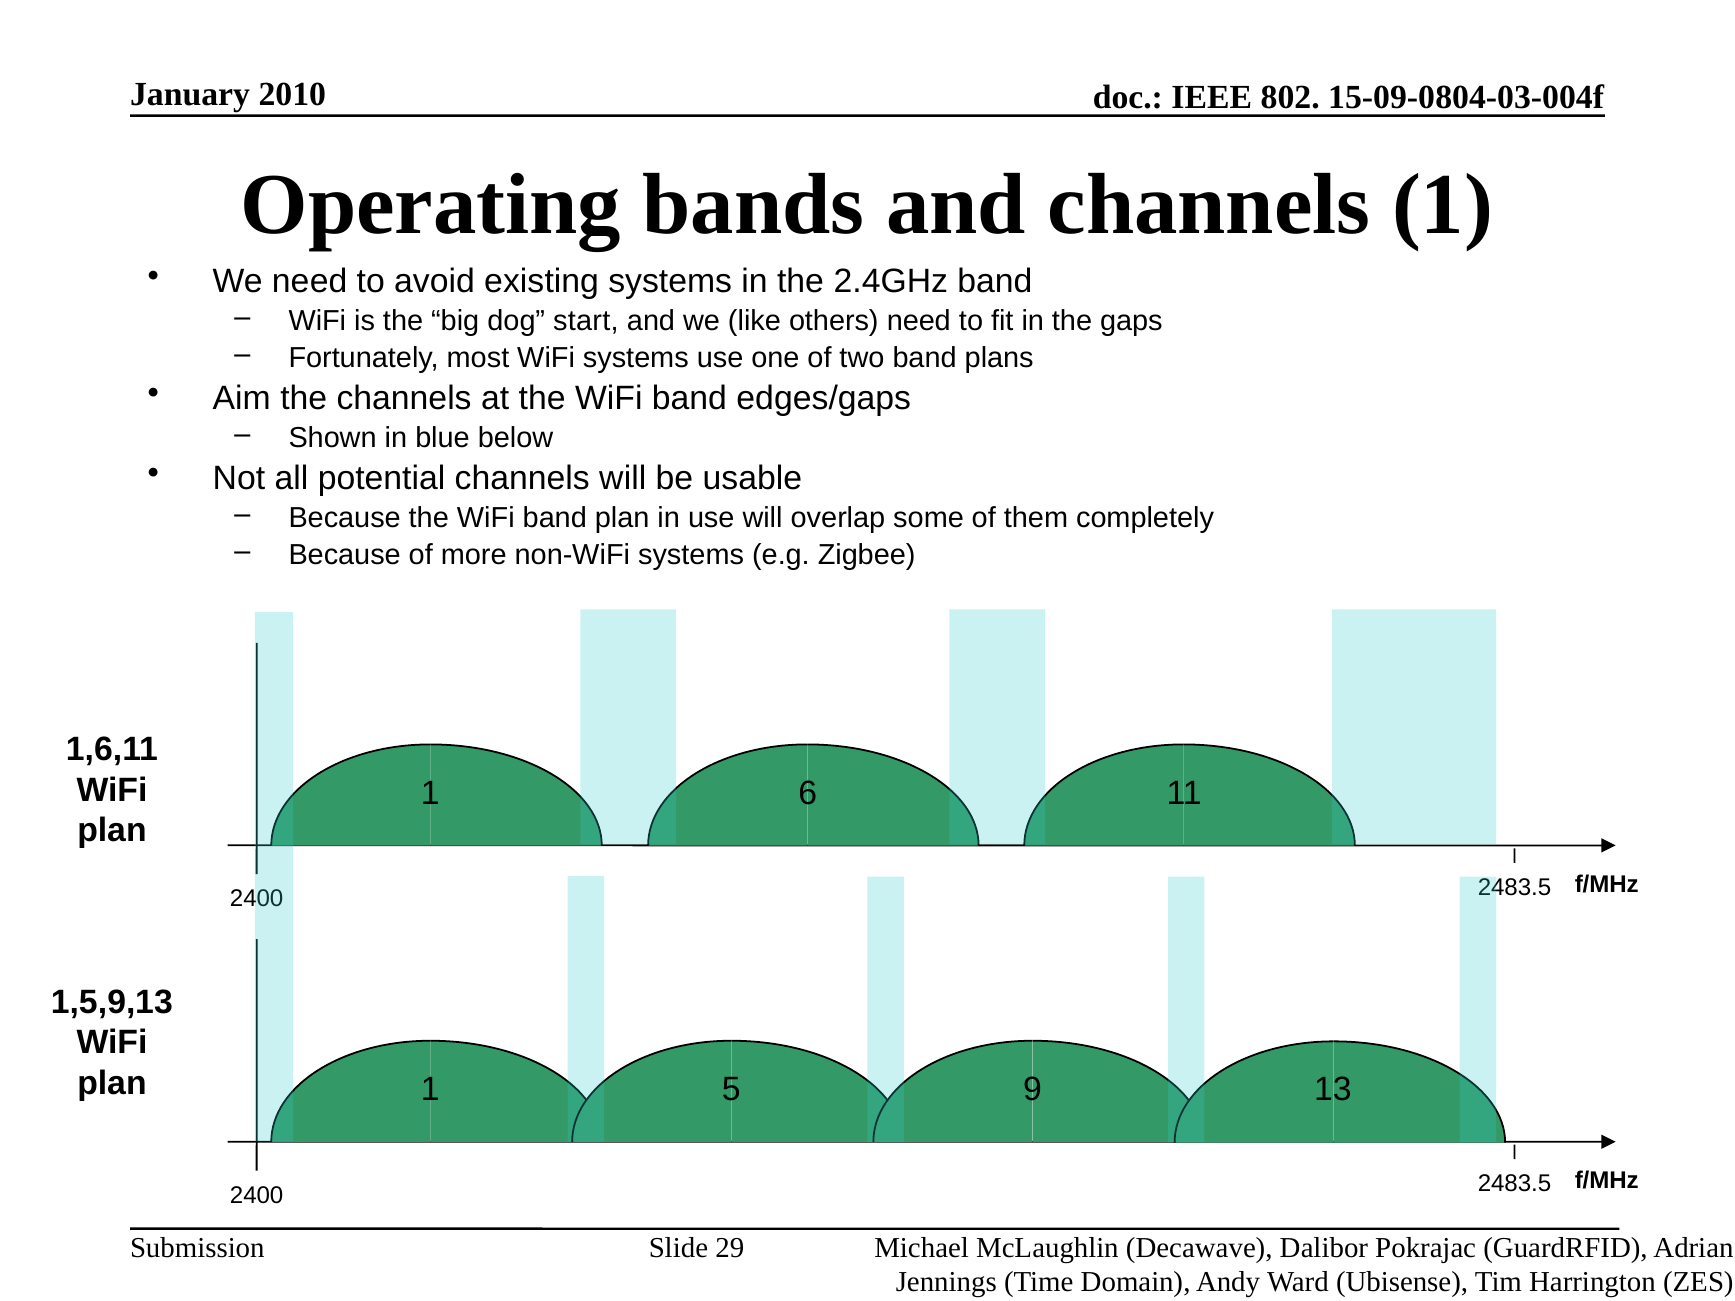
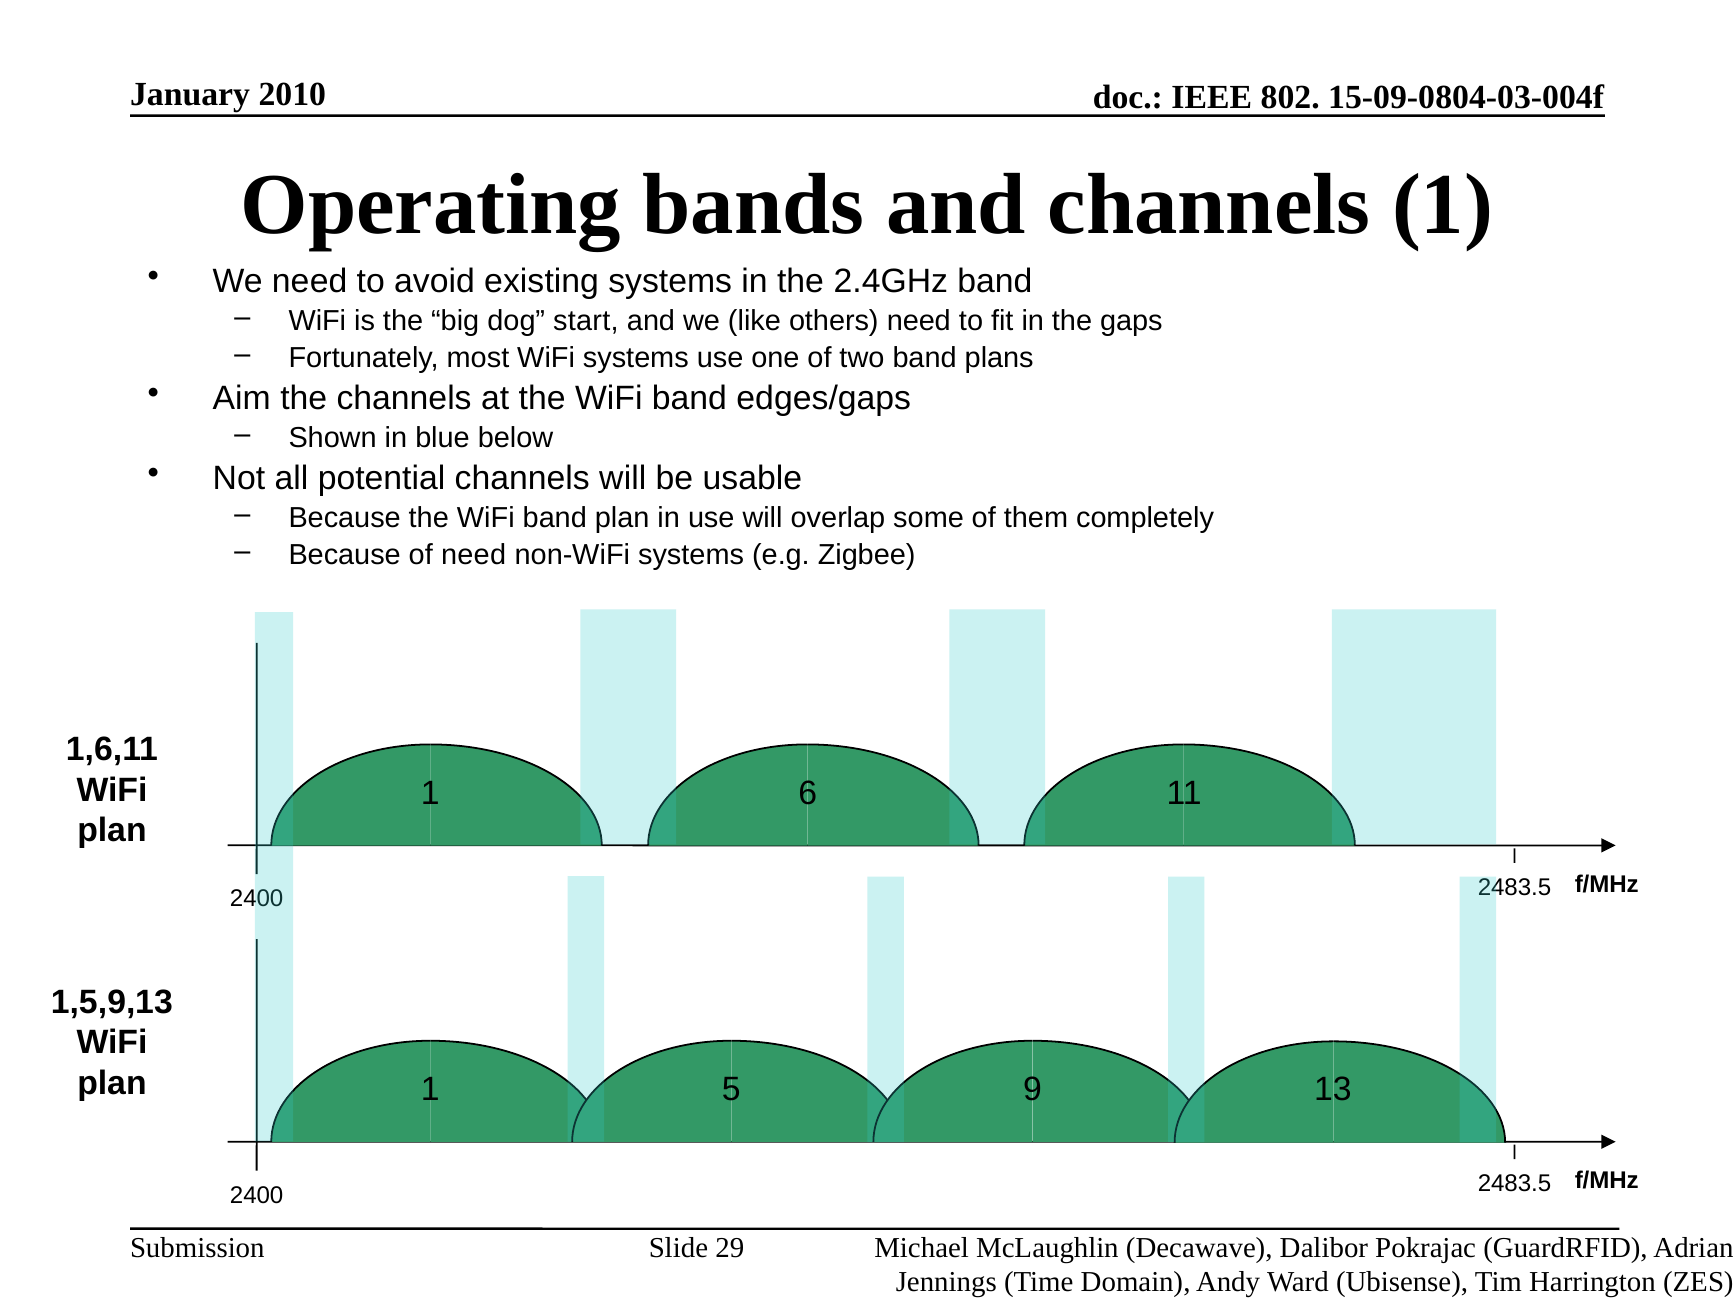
of more: more -> need (474, 556)
